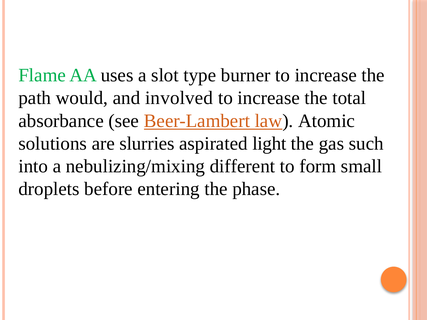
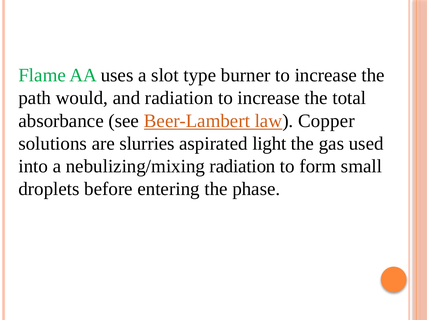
and involved: involved -> radiation (179, 98)
Atomic: Atomic -> Copper (326, 121)
such: such -> used (366, 144)
nebulizing/mixing different: different -> radiation (243, 166)
